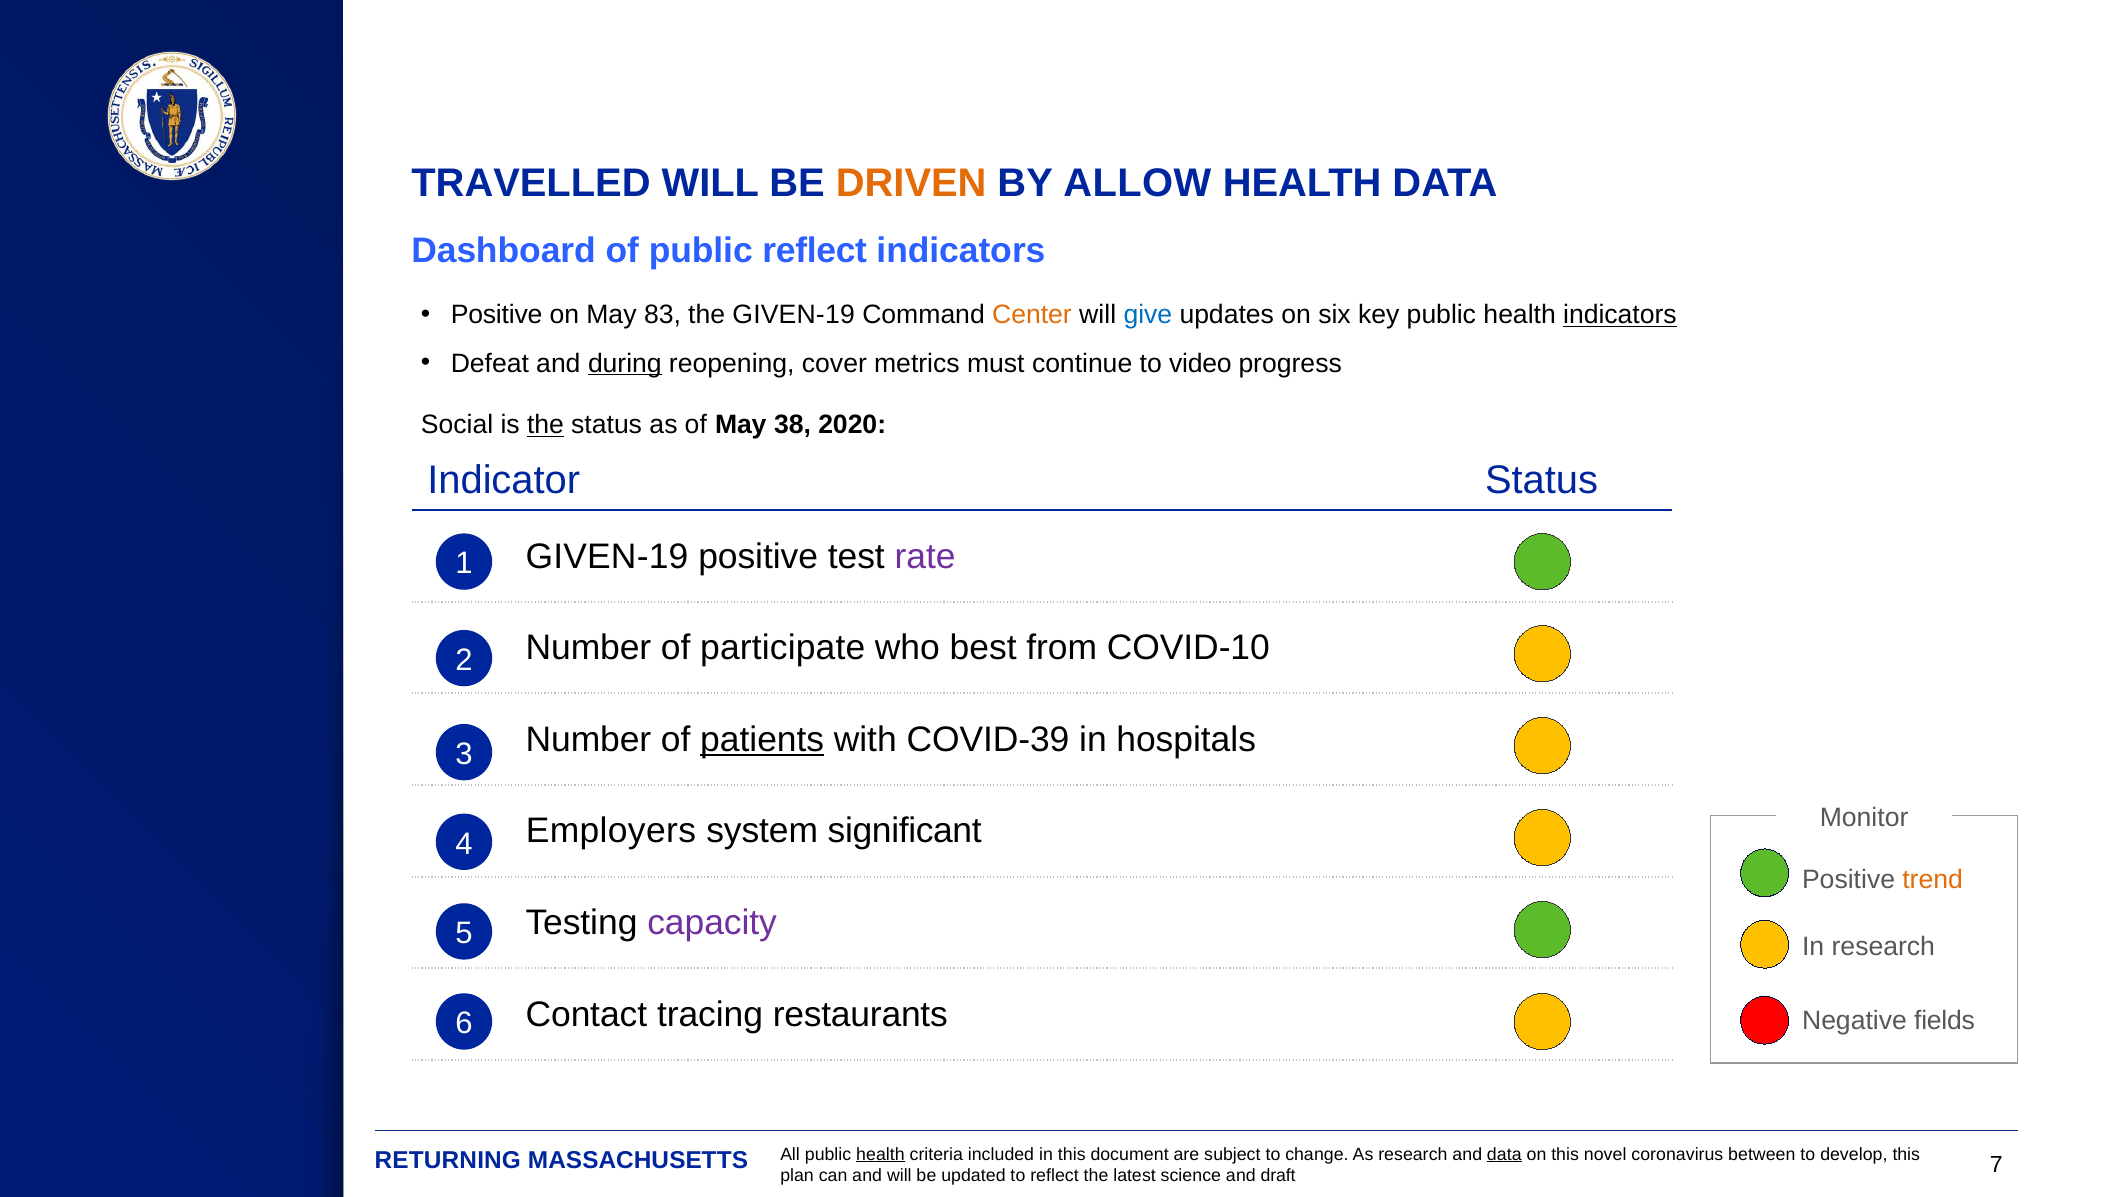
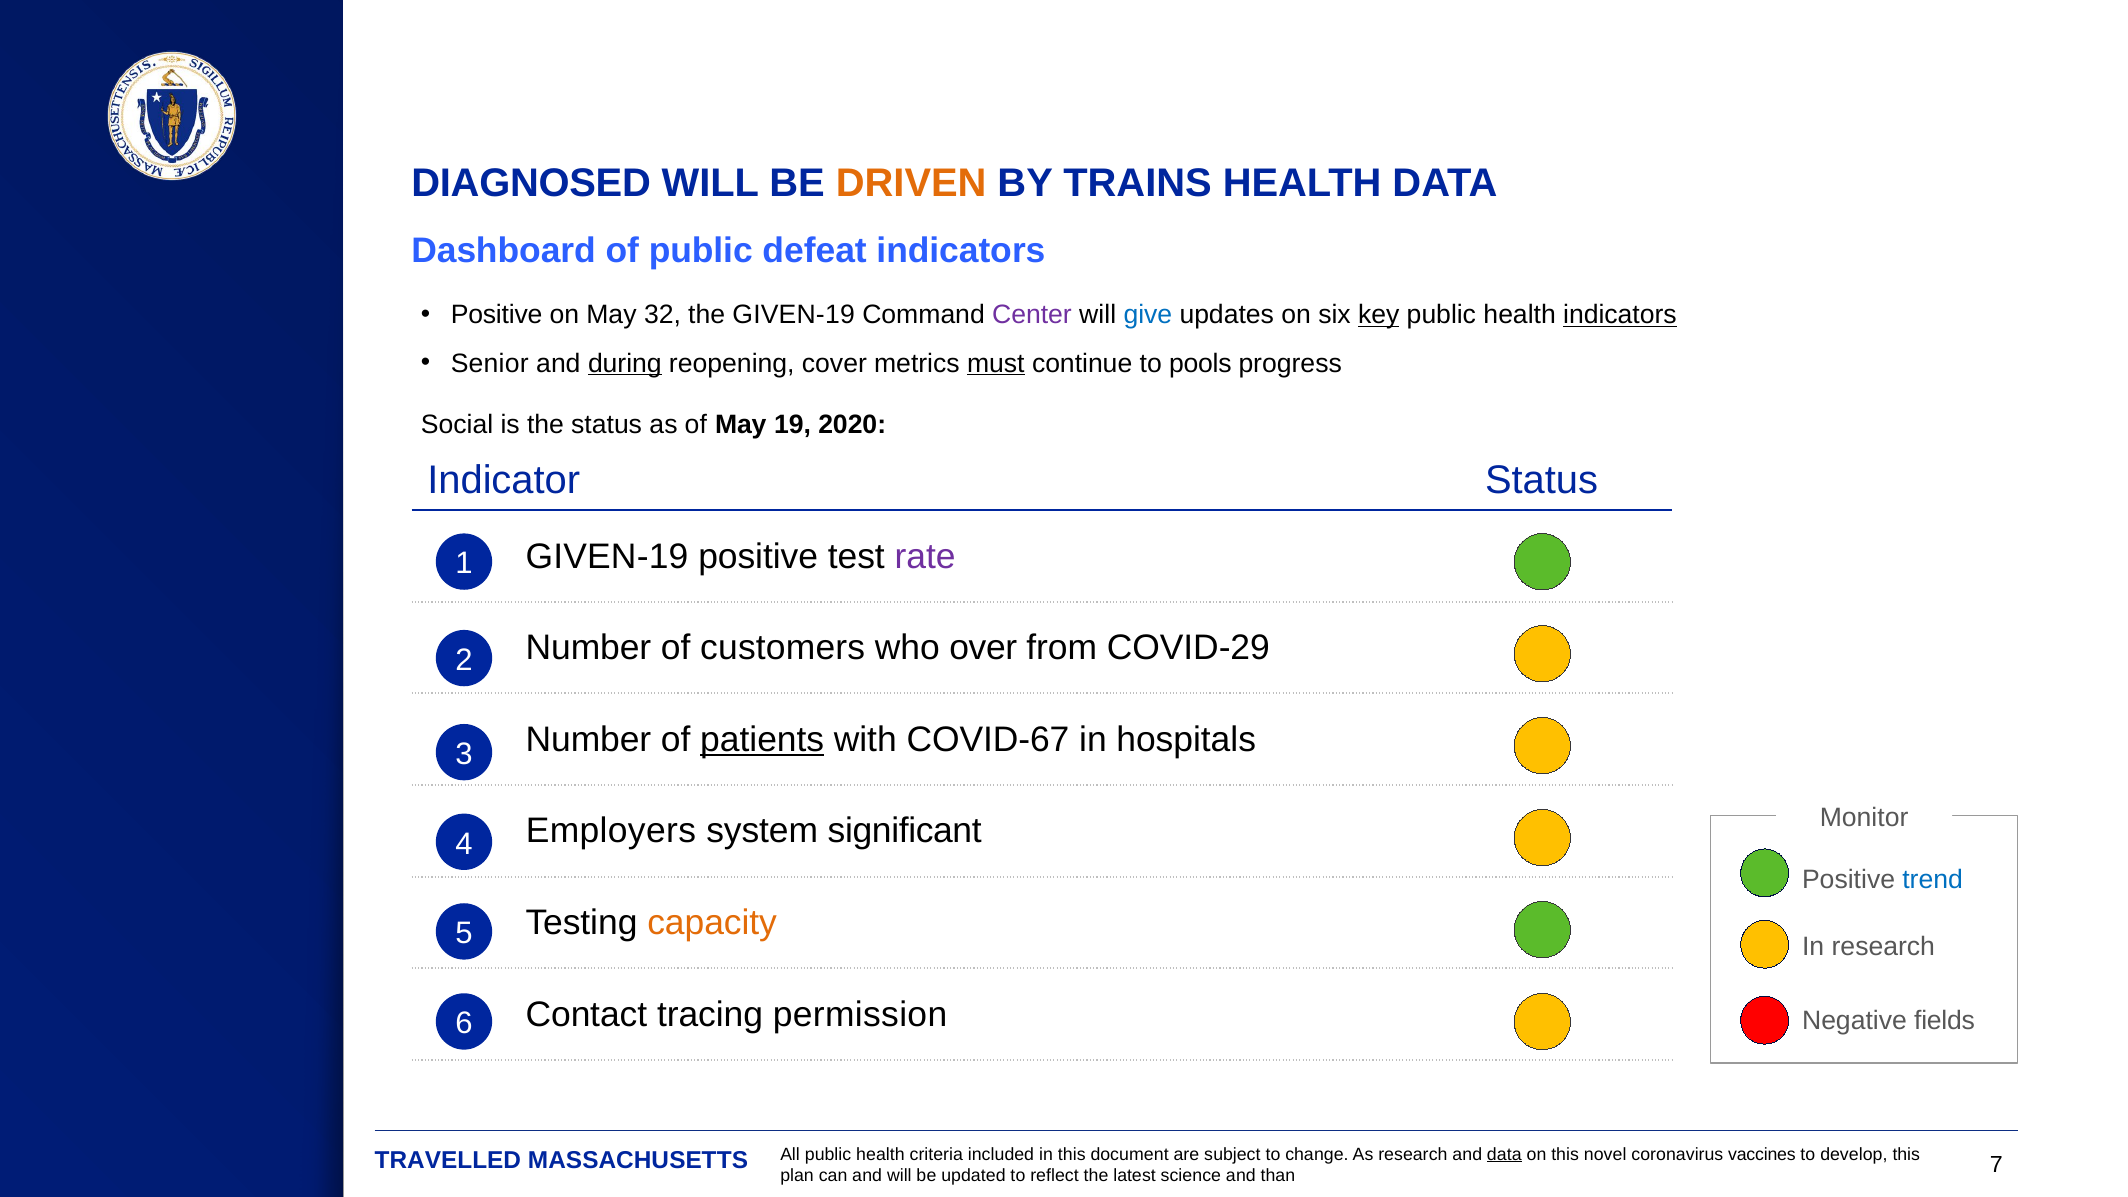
TRAVELLED: TRAVELLED -> DIAGNOSED (531, 183)
ALLOW: ALLOW -> TRAINS (1138, 183)
public reflect: reflect -> defeat (815, 250)
83: 83 -> 32 (662, 315)
Center colour: orange -> purple (1032, 315)
key underline: none -> present (1379, 315)
Defeat: Defeat -> Senior (490, 363)
must underline: none -> present (996, 363)
video: video -> pools (1200, 363)
the underline: present -> none (545, 425)
38: 38 -> 19 (792, 425)
participate: participate -> customers (783, 648)
best: best -> over (983, 648)
COVID-10: COVID-10 -> COVID-29 (1188, 648)
COVID-39: COVID-39 -> COVID-67 (988, 740)
trend colour: orange -> blue (1933, 879)
capacity colour: purple -> orange (712, 923)
restaurants: restaurants -> permission (860, 1015)
health underline: present -> none (880, 1154)
between: between -> vaccines (1762, 1154)
RETURNING: RETURNING -> TRAVELLED (448, 1161)
draft: draft -> than (1278, 1176)
